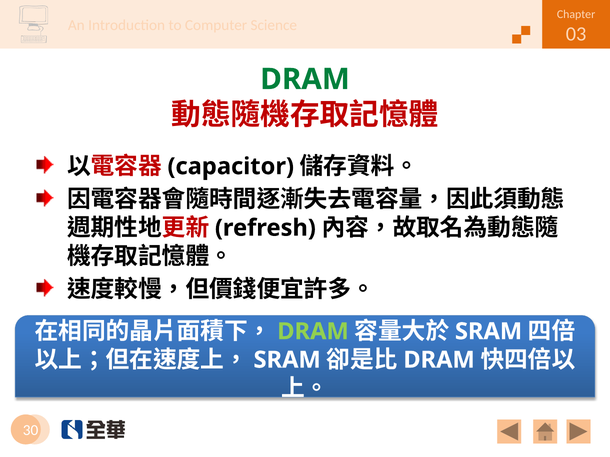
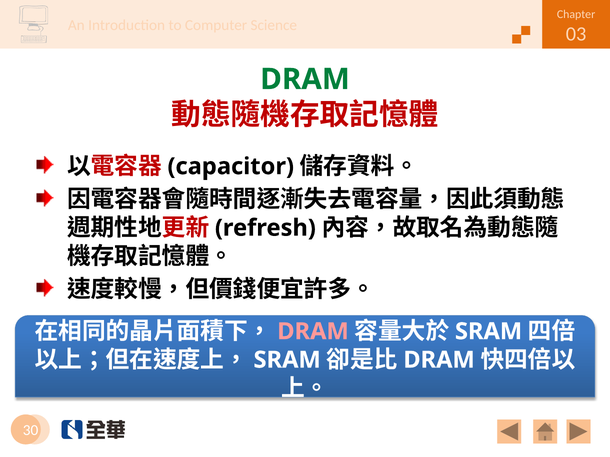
DRAM colour: light green -> pink (313, 332)
